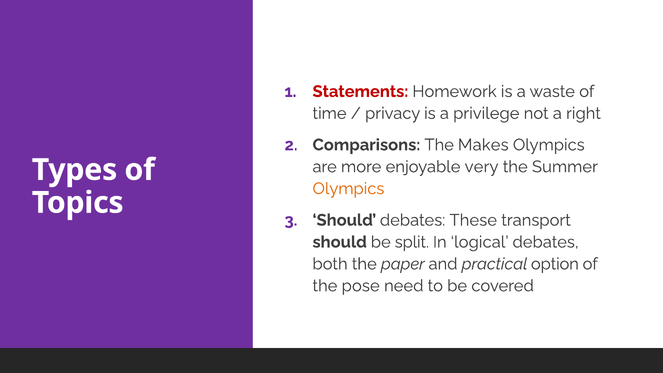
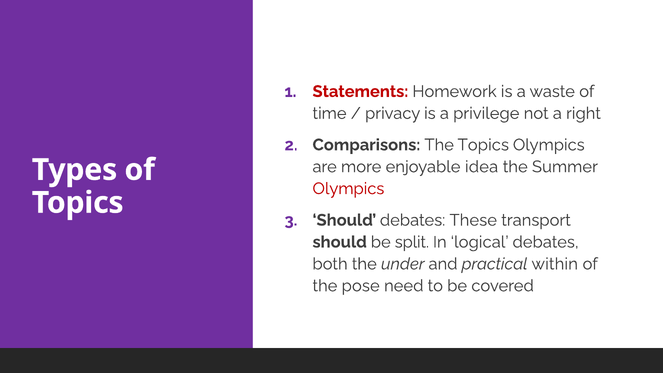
The Makes: Makes -> Topics (483, 145)
very: very -> idea (482, 167)
Olympics colour: orange -> red (348, 189)
paper: paper -> under (403, 264)
option: option -> within (555, 264)
